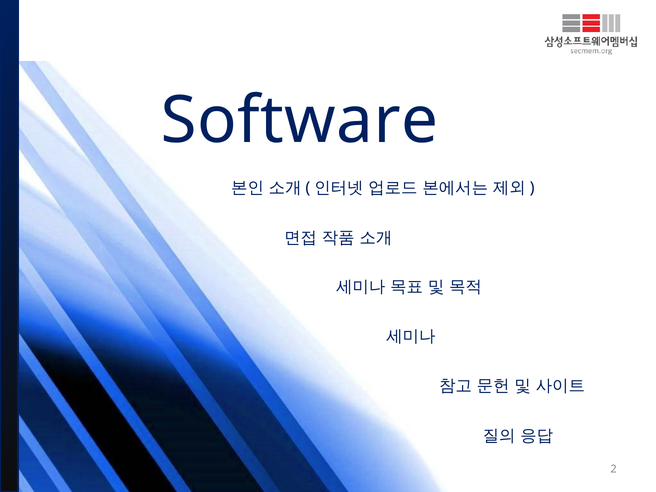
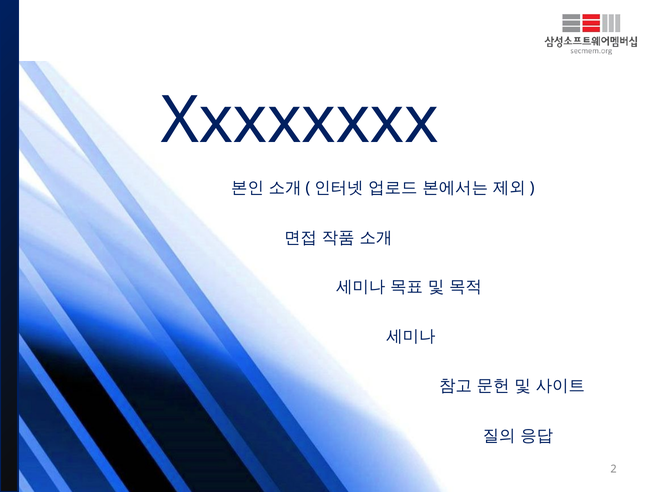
Software: Software -> Xxxxxxxx (300, 120)
